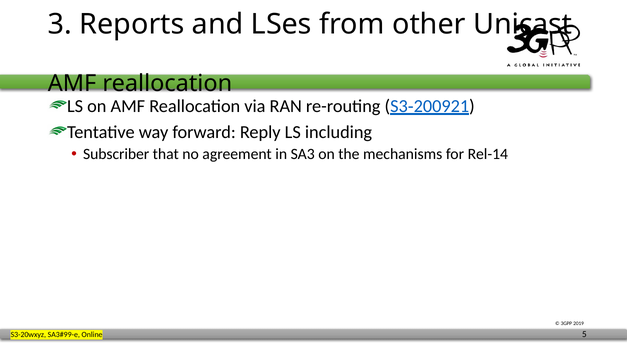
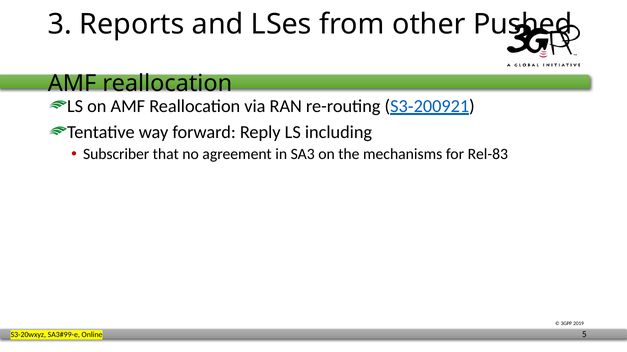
Unicast: Unicast -> Pushed (523, 24)
Rel-14: Rel-14 -> Rel-83 (488, 154)
